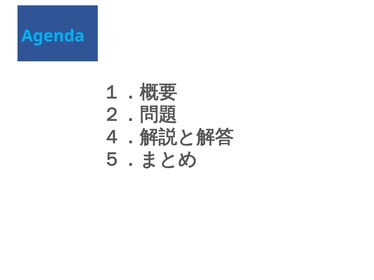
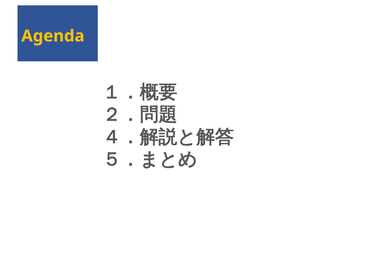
Agenda colour: light blue -> yellow (53, 36)
